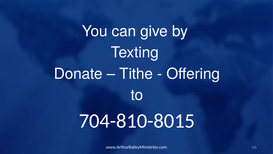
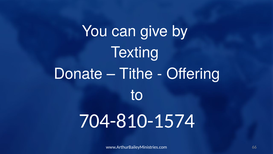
704-810-8015: 704-810-8015 -> 704-810-1574 (137, 121)
